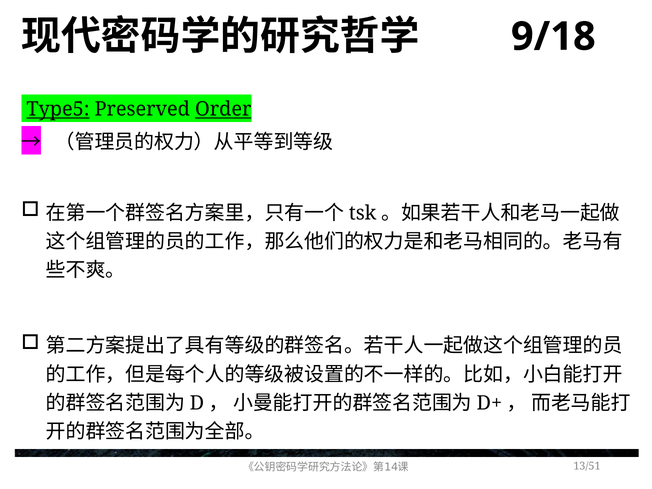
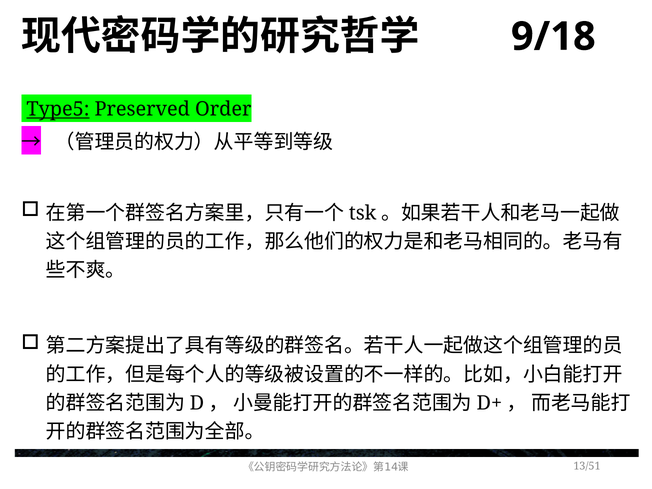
Order underline: present -> none (223, 109)
